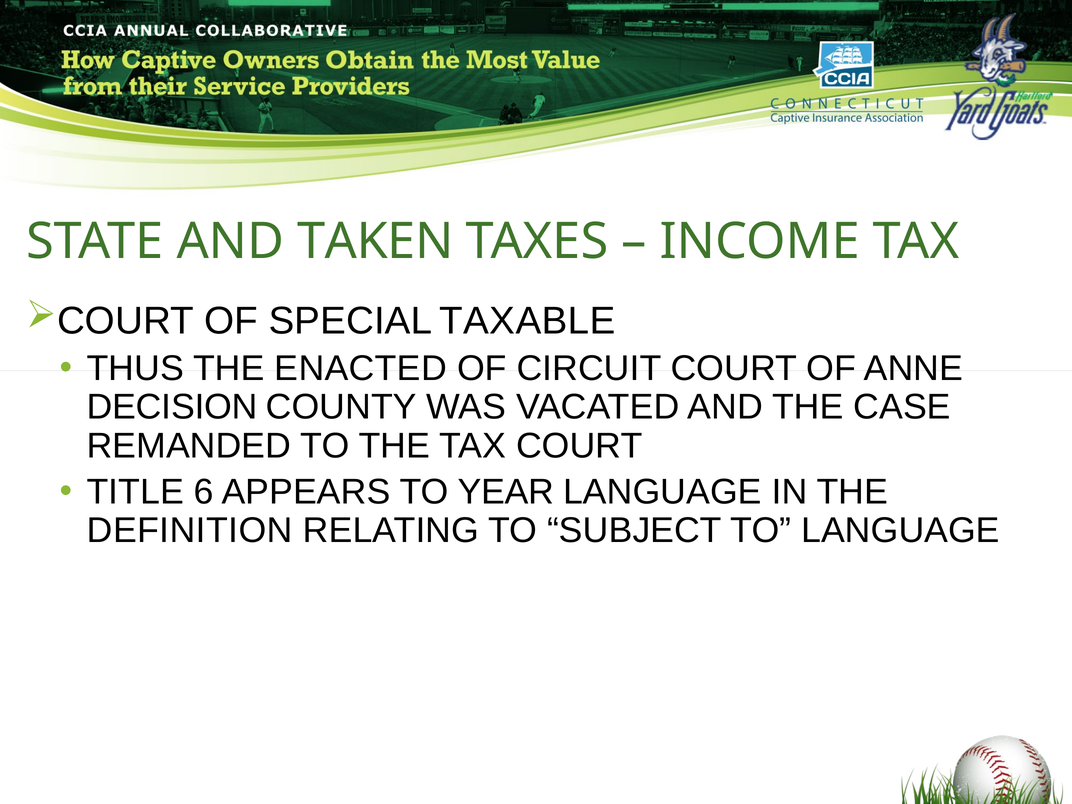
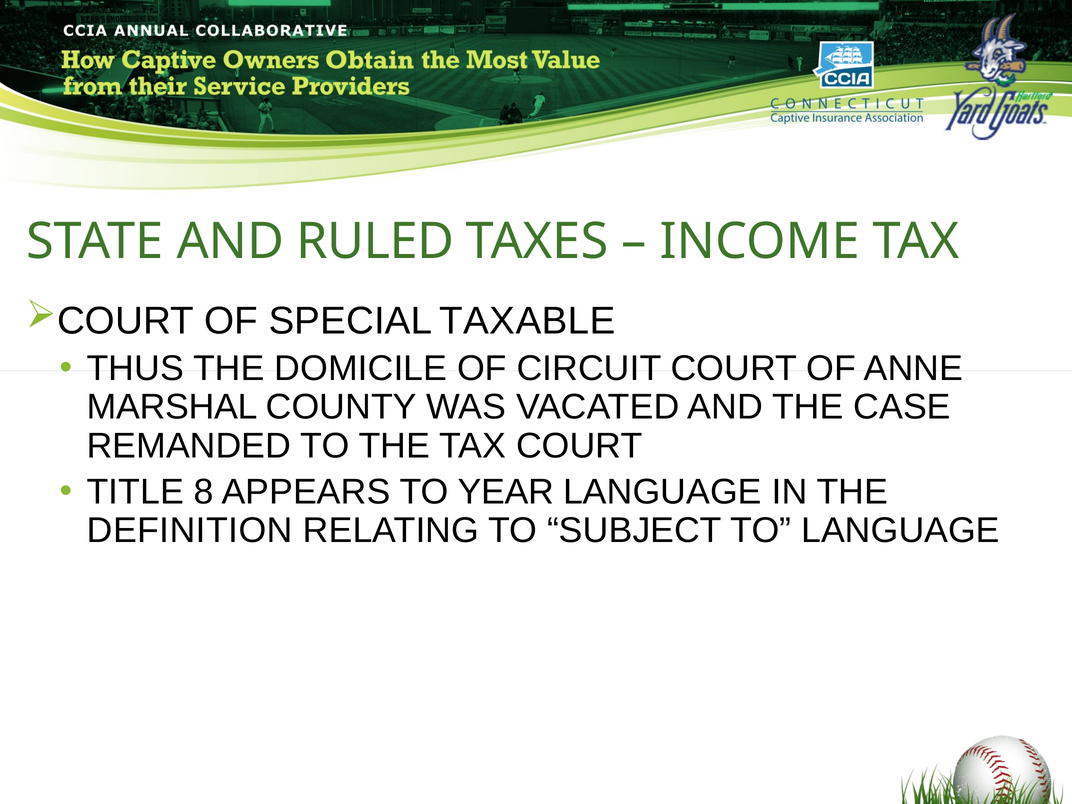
TAKEN: TAKEN -> RULED (375, 242)
ENACTED: ENACTED -> DOMICILE (361, 369)
DECISION: DECISION -> MARSHAL (172, 407)
6: 6 -> 8 (204, 492)
